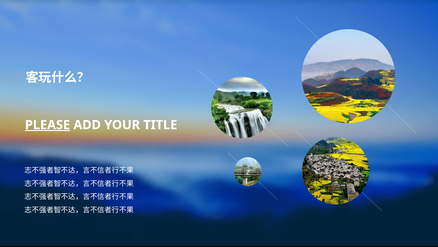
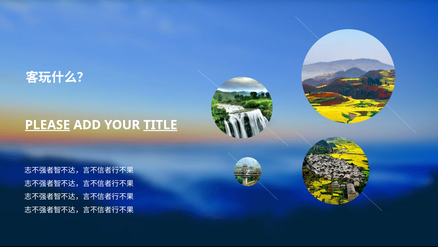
TITLE underline: none -> present (160, 125)
